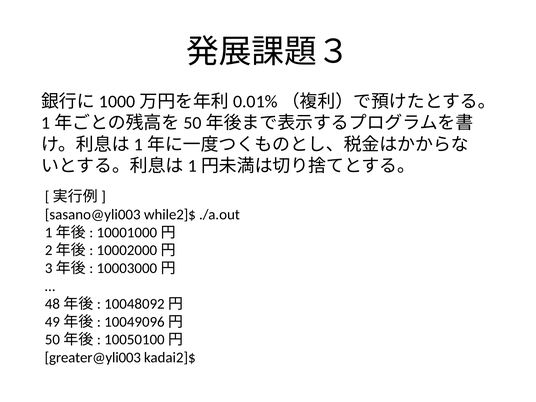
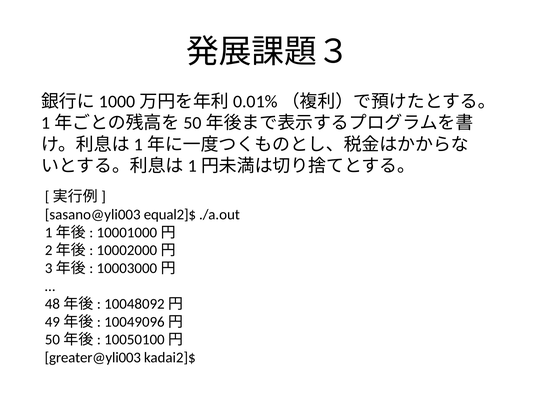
while2]$: while2]$ -> equal2]$ (170, 215)
